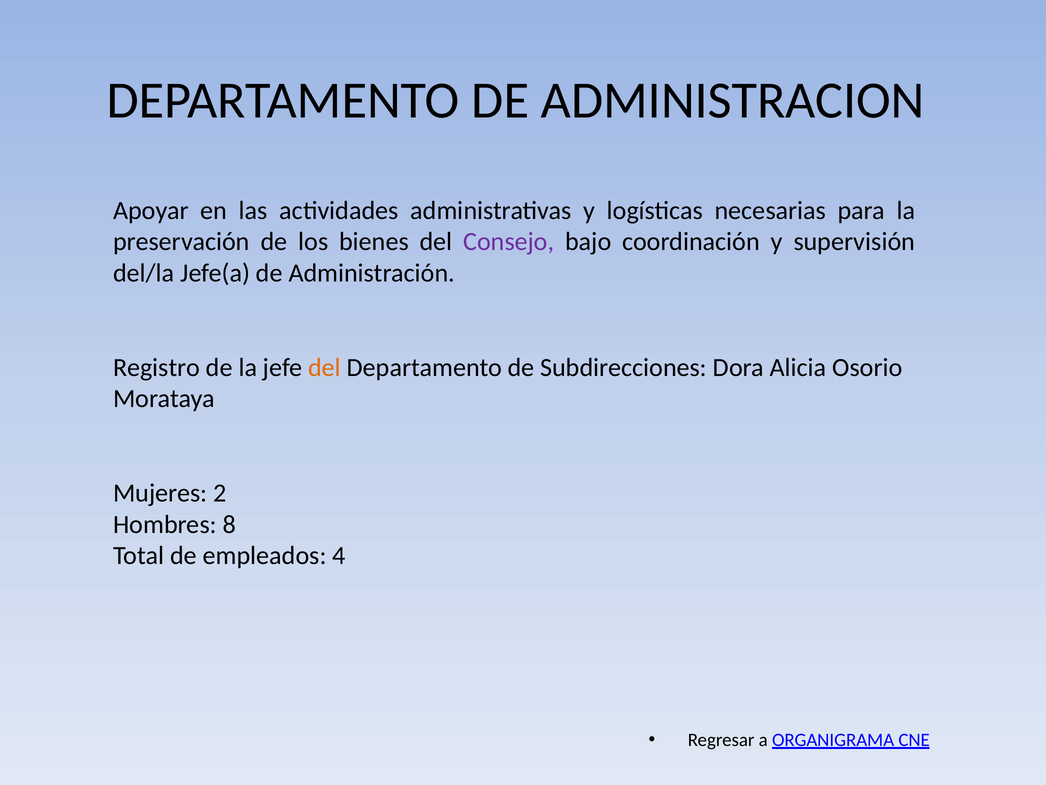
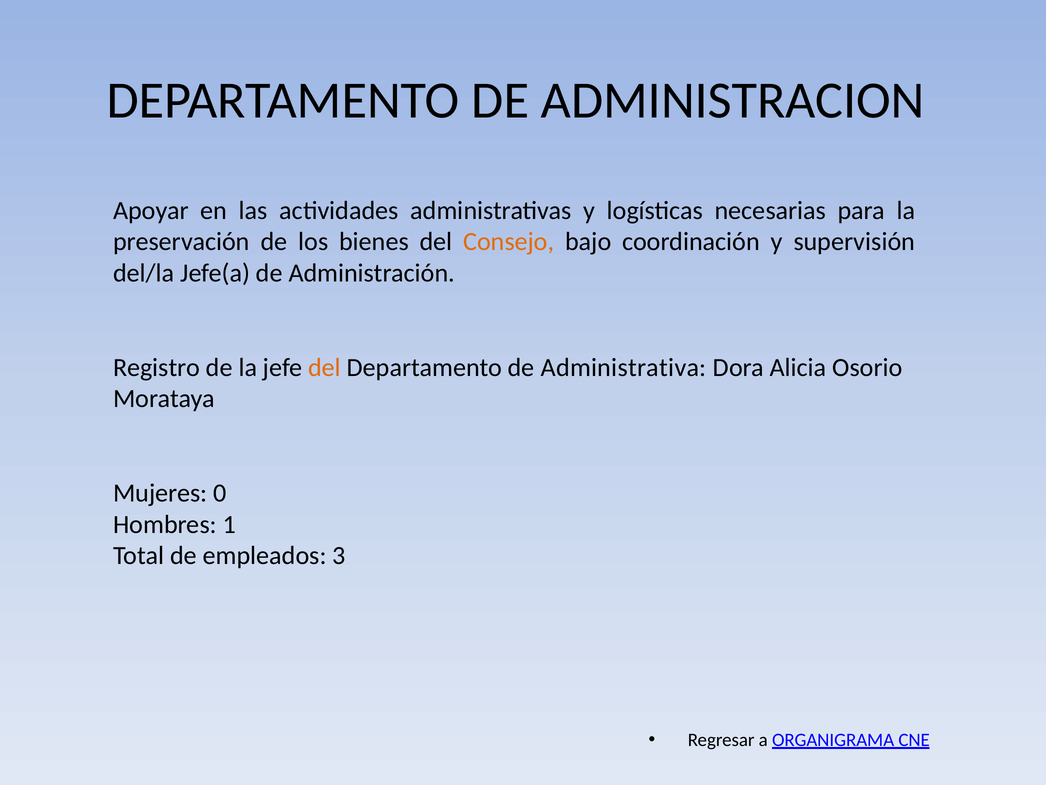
Consejo colour: purple -> orange (509, 242)
Subdirecciones: Subdirecciones -> Administrativa (623, 367)
2: 2 -> 0 (220, 493)
8: 8 -> 1 (229, 524)
4: 4 -> 3 (339, 556)
